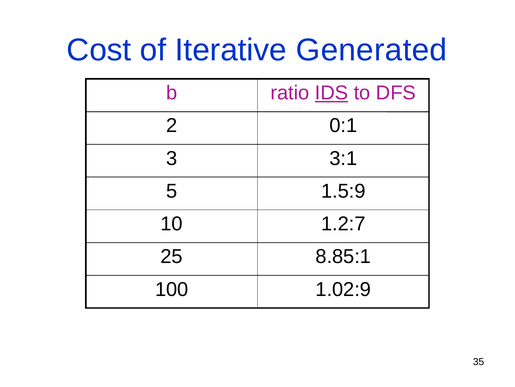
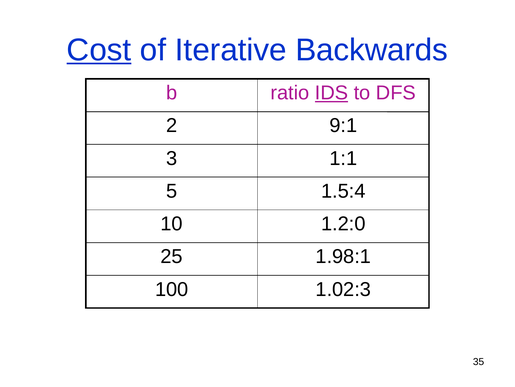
Cost underline: none -> present (99, 50)
Generated: Generated -> Backwards (372, 50)
0:1: 0:1 -> 9:1 (343, 125)
3:1: 3:1 -> 1:1 (343, 158)
1.5:9: 1.5:9 -> 1.5:4 (343, 191)
1.2:7: 1.2:7 -> 1.2:0 (343, 223)
8.85:1: 8.85:1 -> 1.98:1 (343, 256)
1.02:9: 1.02:9 -> 1.02:3 (343, 289)
